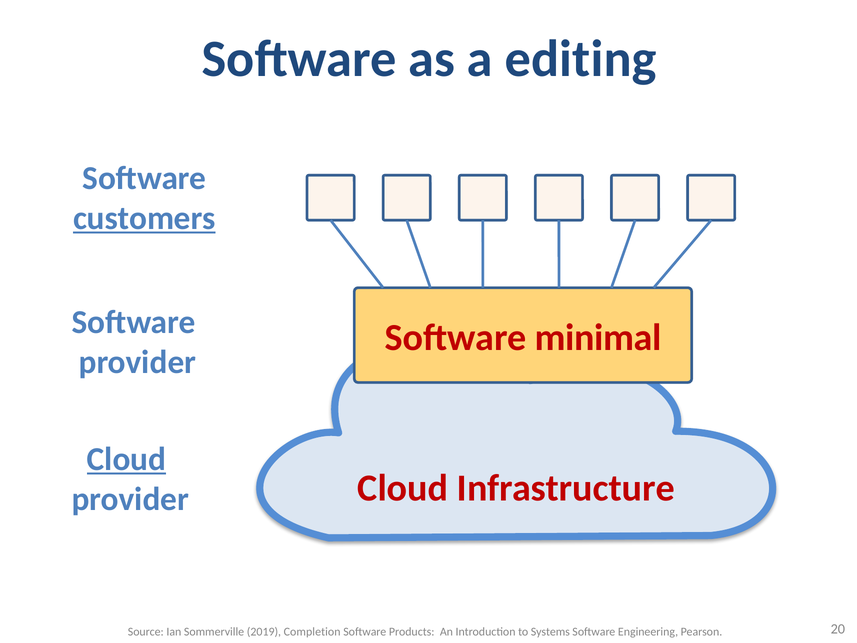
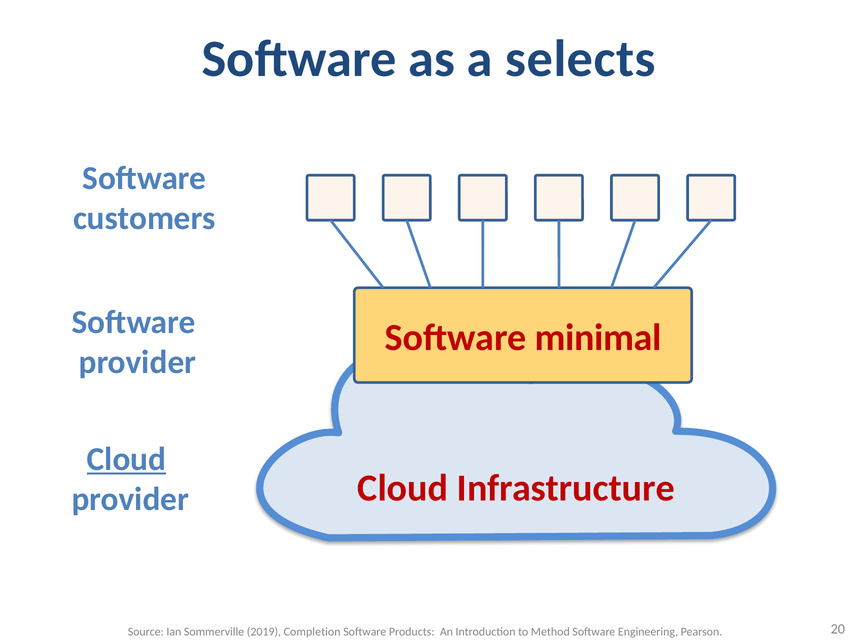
editing: editing -> selects (580, 59)
customers underline: present -> none (144, 218)
Systems: Systems -> Method (550, 631)
